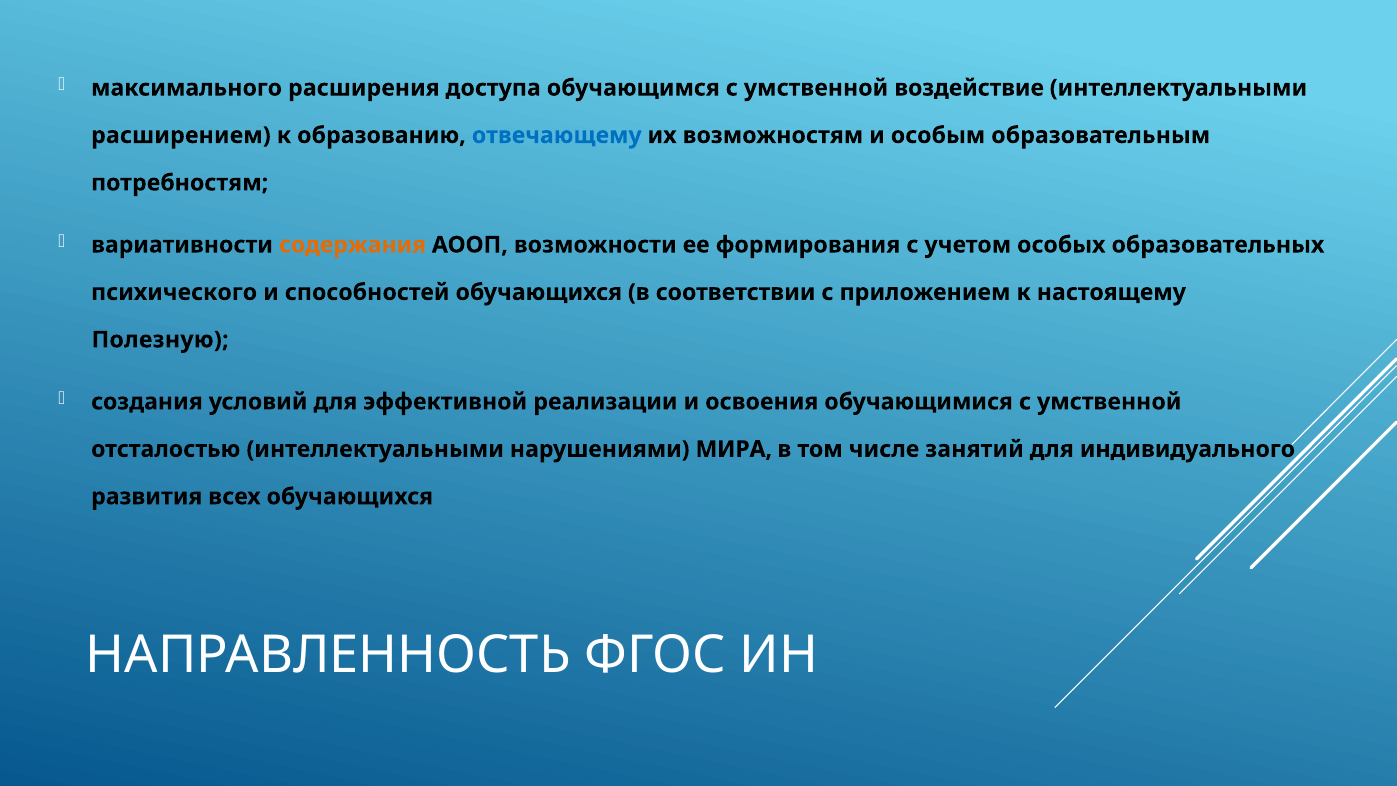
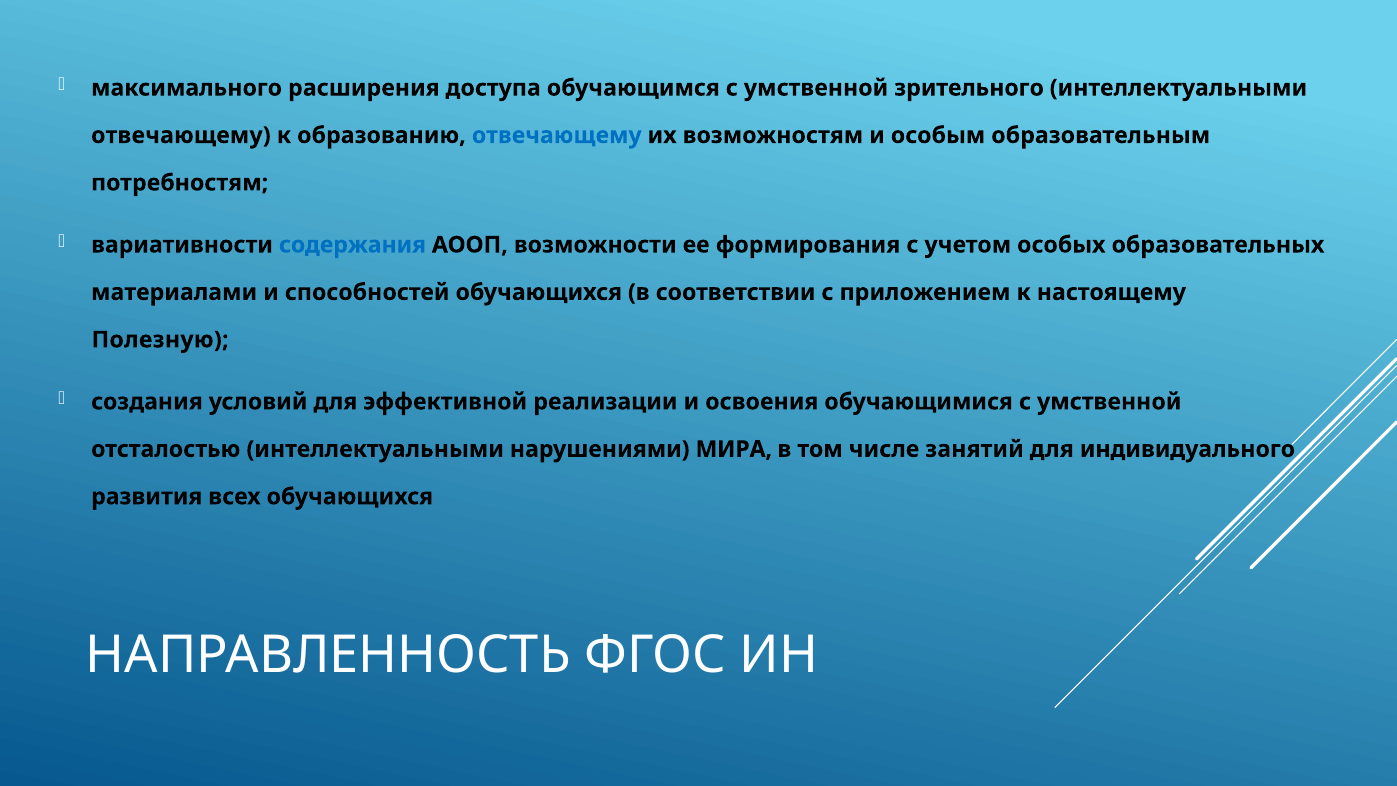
воздействие: воздействие -> зрительного (969, 88)
расширением: расширением -> отвечающему (181, 135)
содержания colour: orange -> blue (352, 245)
психического: психического -> материалами (174, 292)
